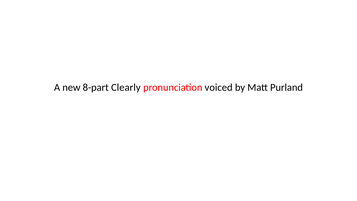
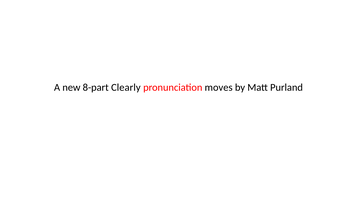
voiced: voiced -> moves (219, 87)
